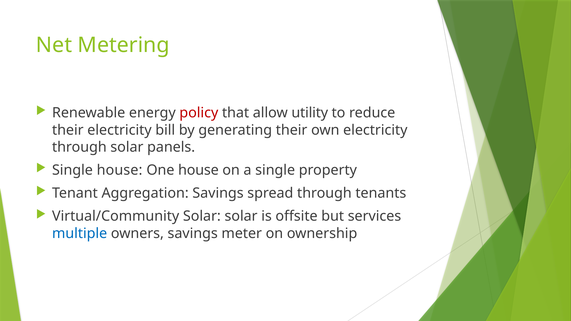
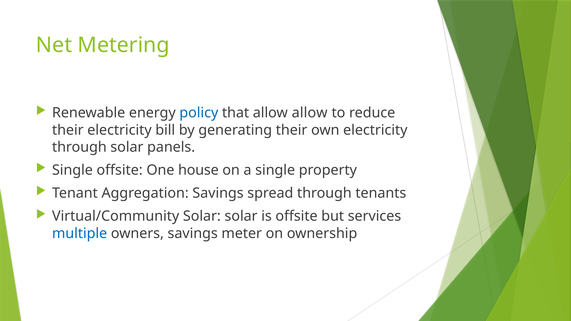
policy colour: red -> blue (199, 113)
allow utility: utility -> allow (310, 113)
Single house: house -> offsite (120, 170)
